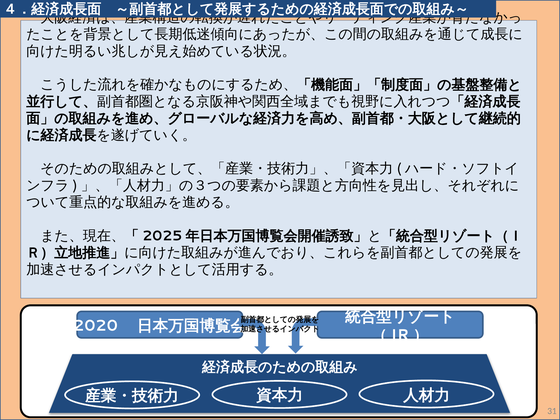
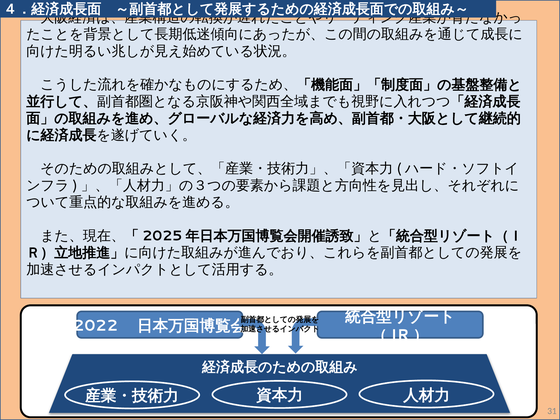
2020: 2020 -> 2022 (96, 326)
